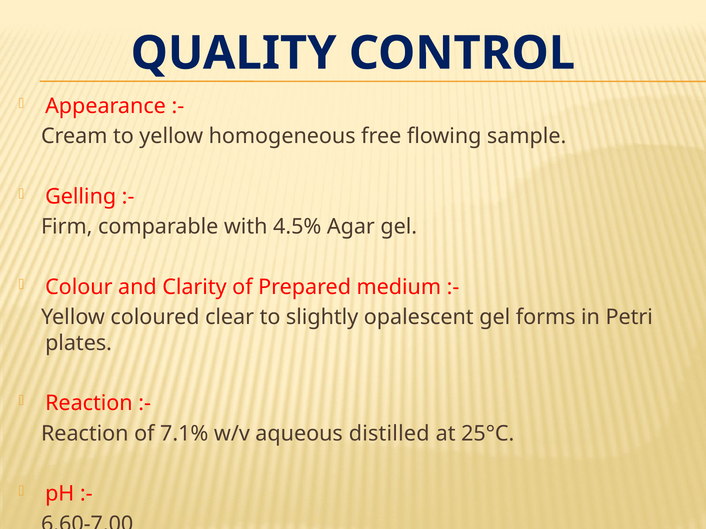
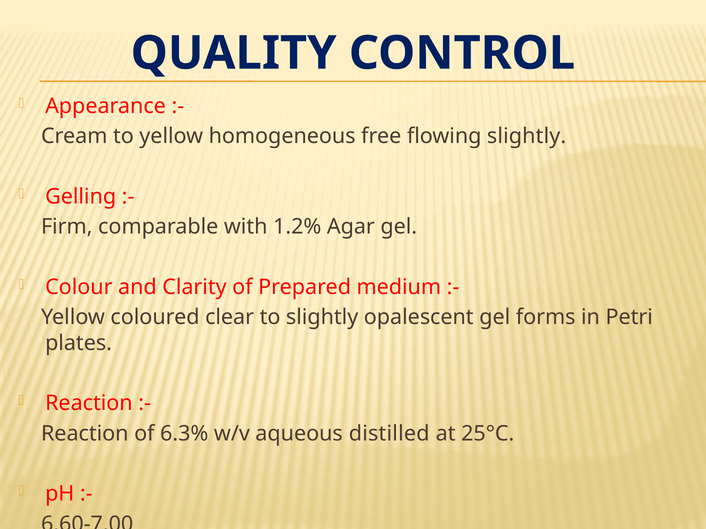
flowing sample: sample -> slightly (527, 136)
4.5%: 4.5% -> 1.2% (297, 227)
7.1%: 7.1% -> 6.3% (184, 434)
